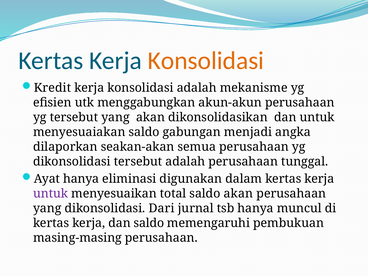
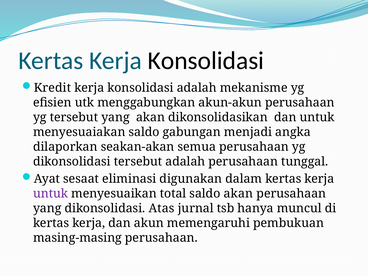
Konsolidasi colour: orange -> black (206, 61)
Ayat hanya: hanya -> sesaat (81, 179)
Dari: Dari -> Atas (161, 208)
dan saldo: saldo -> akun (149, 223)
